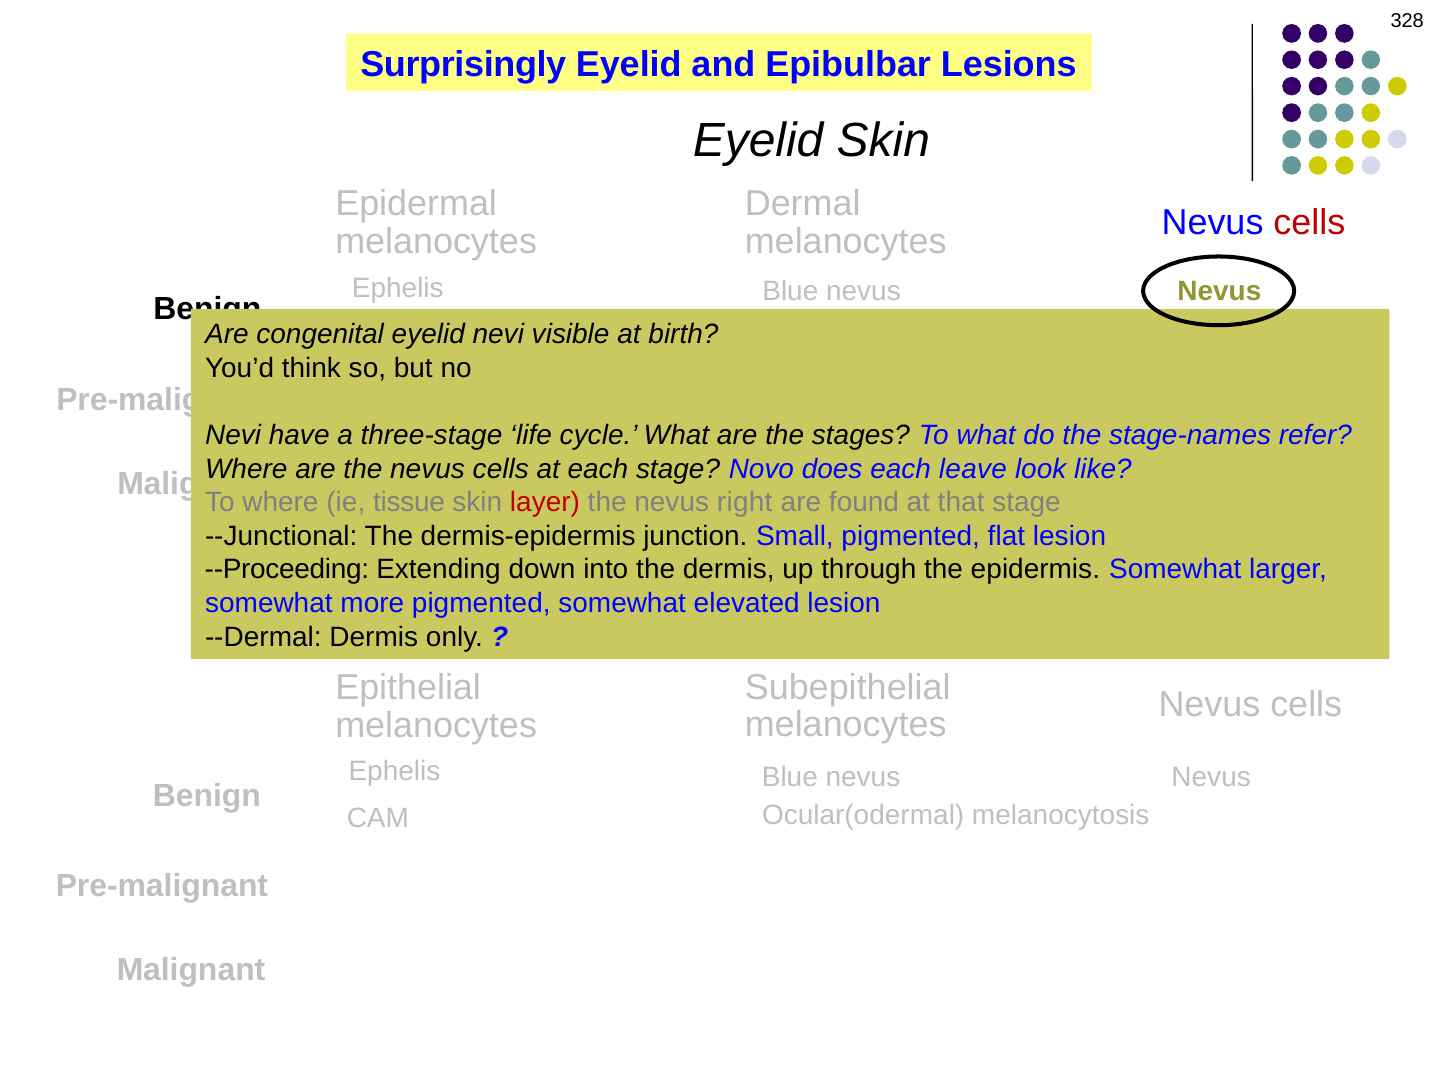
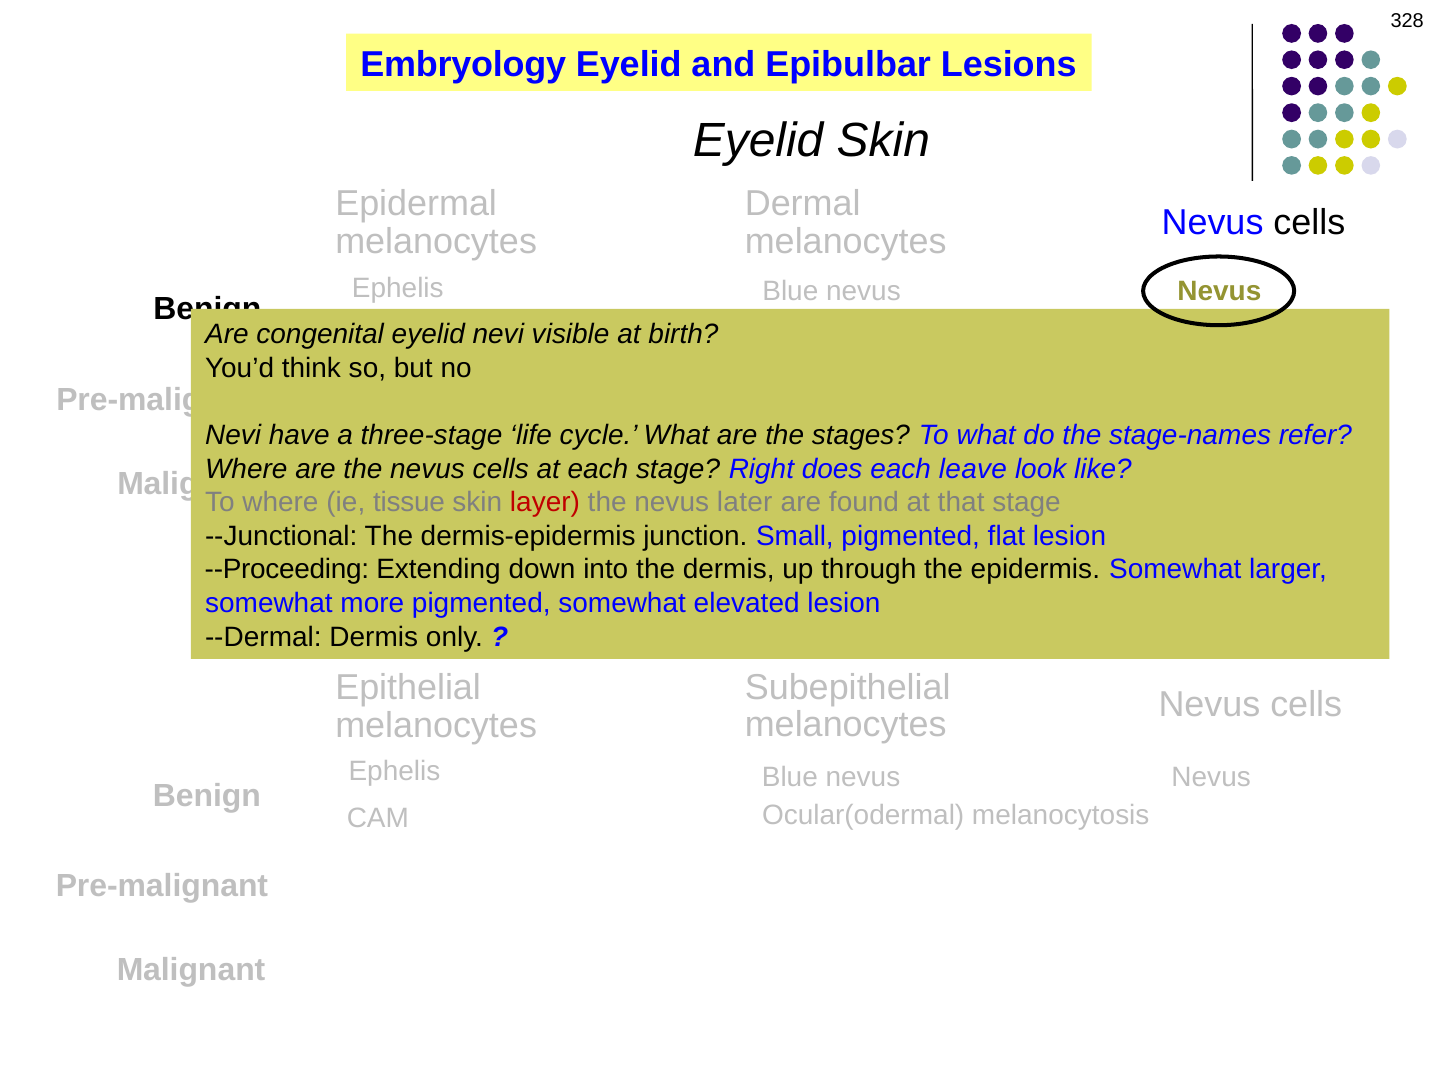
Surprisingly: Surprisingly -> Embryology (463, 65)
cells colour: red -> black (1309, 223)
Novo: Novo -> Right (761, 469)
right: right -> later (745, 502)
